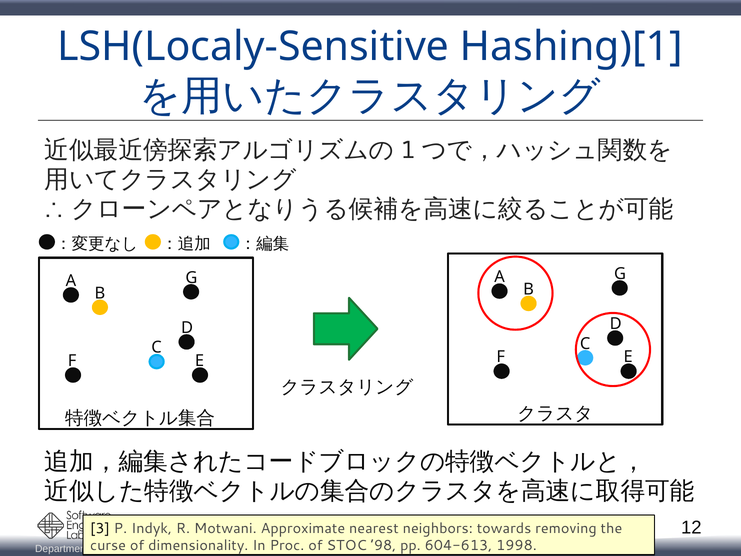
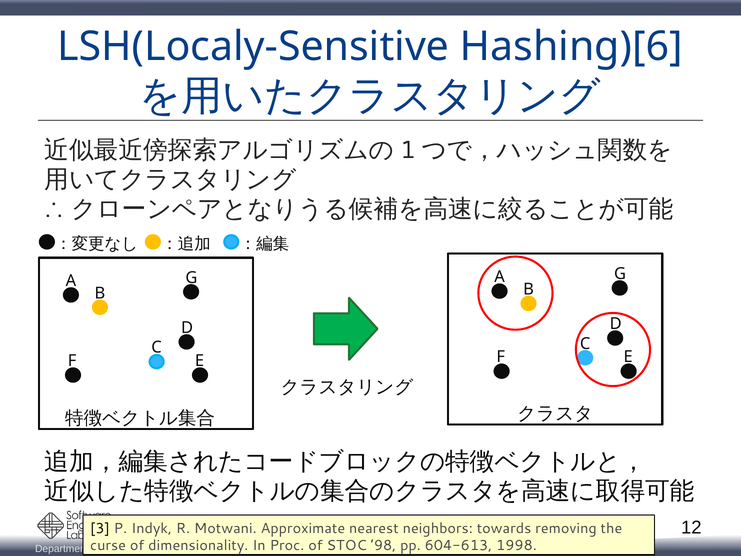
Hashing)[1: Hashing)[1 -> Hashing)[6 (571, 47)
